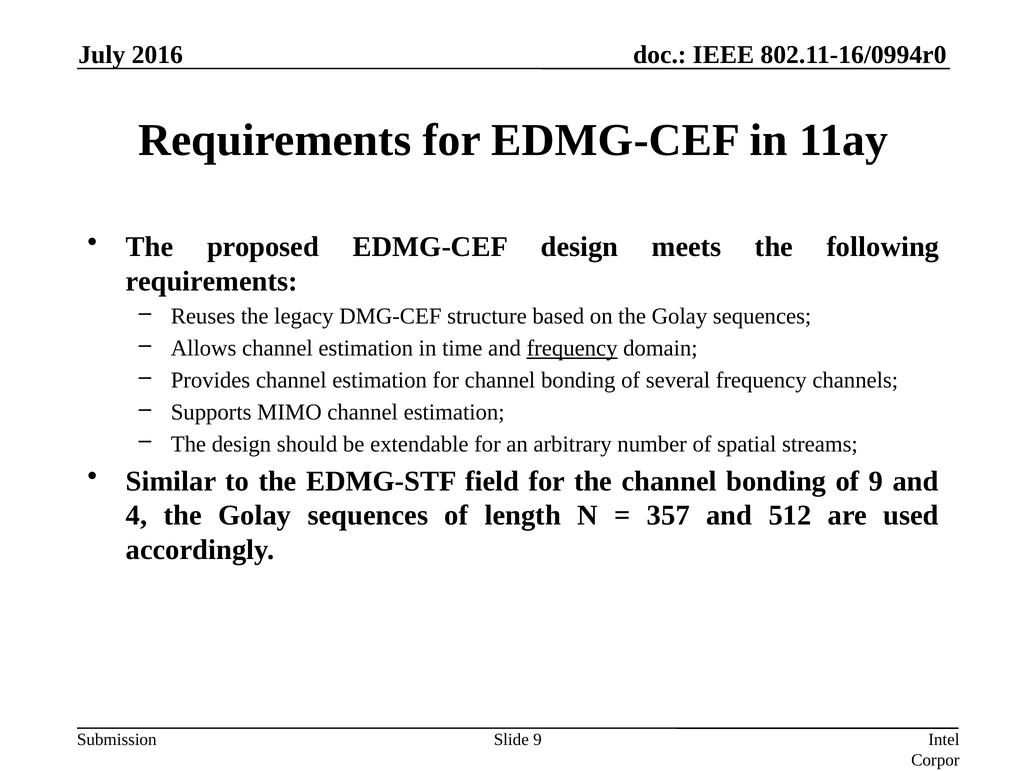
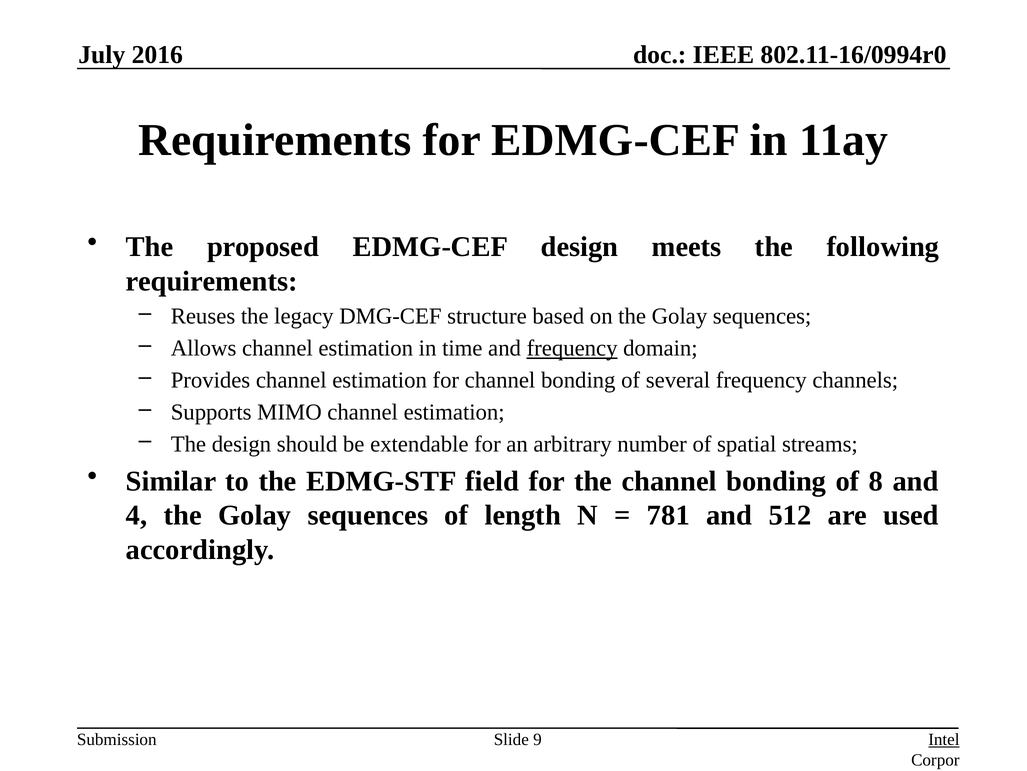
of 9: 9 -> 8 (876, 481)
357: 357 -> 781 (668, 515)
Intel underline: none -> present (944, 739)
